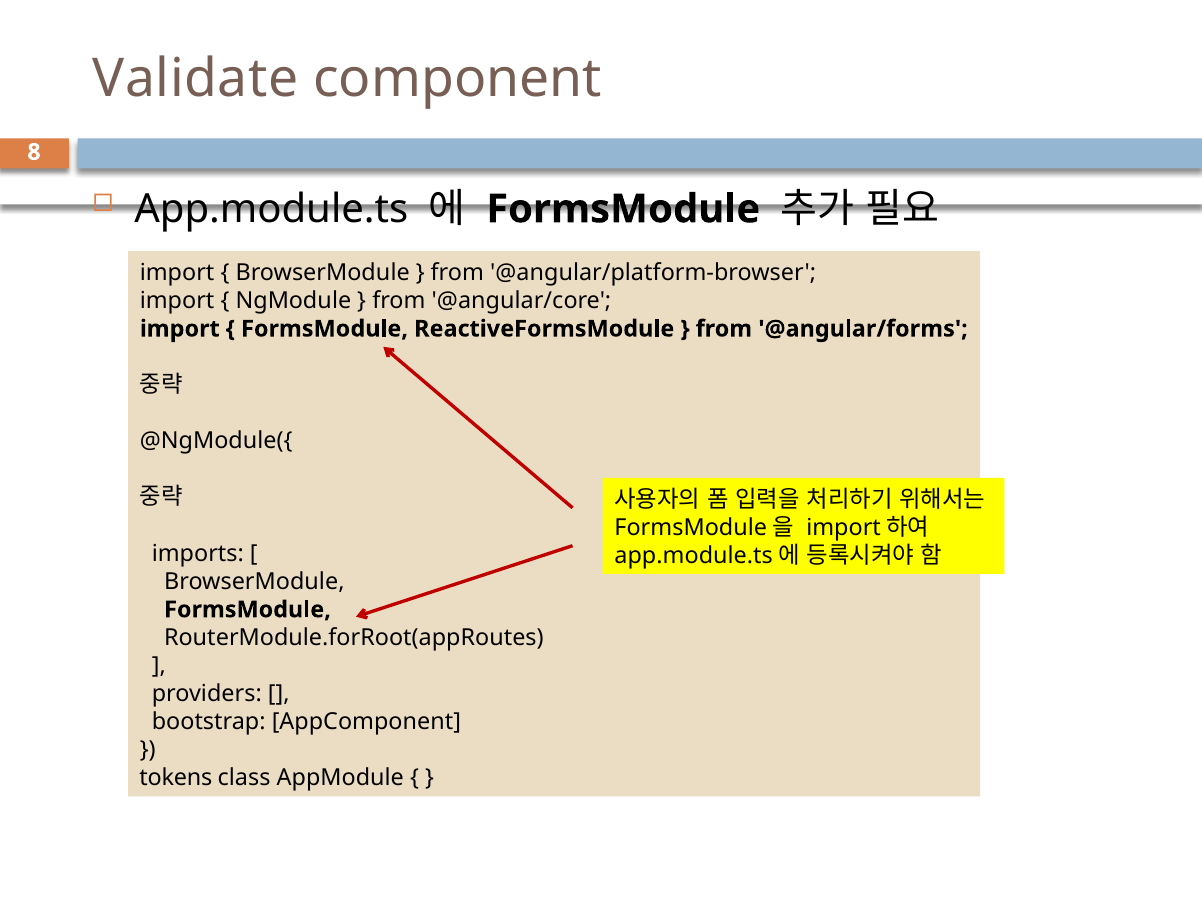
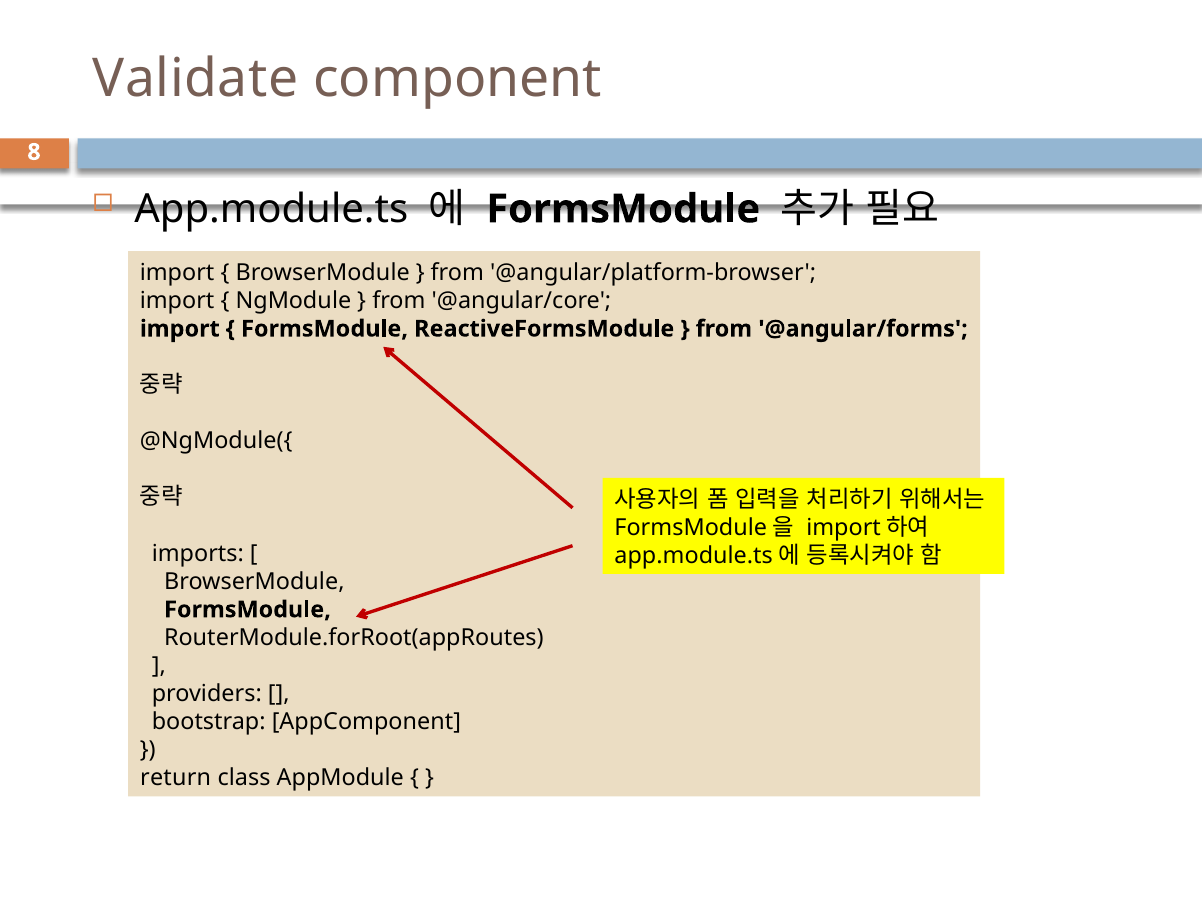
tokens: tokens -> return (176, 778)
